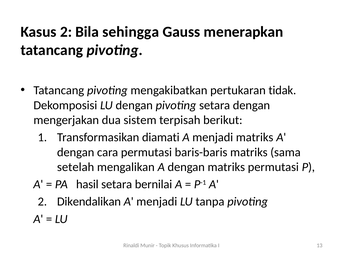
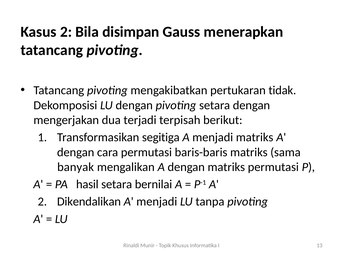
sehingga: sehingga -> disimpan (131, 32)
sistem: sistem -> terjadi (140, 120)
diamati: diamati -> segitiga (161, 137)
setelah: setelah -> banyak (76, 167)
